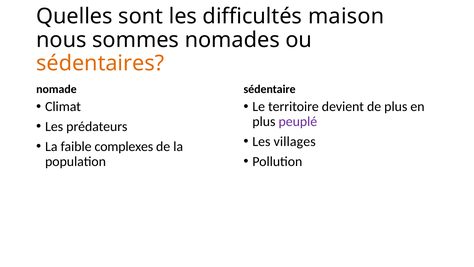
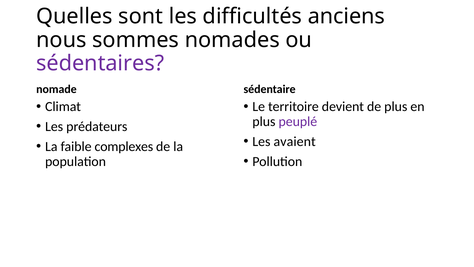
maison: maison -> anciens (346, 16)
sédentaires colour: orange -> purple (100, 63)
villages: villages -> avaient (295, 141)
